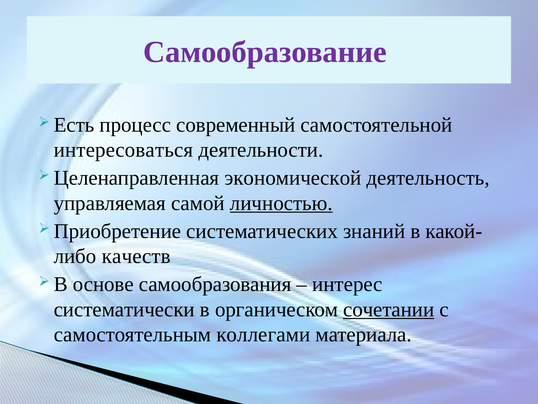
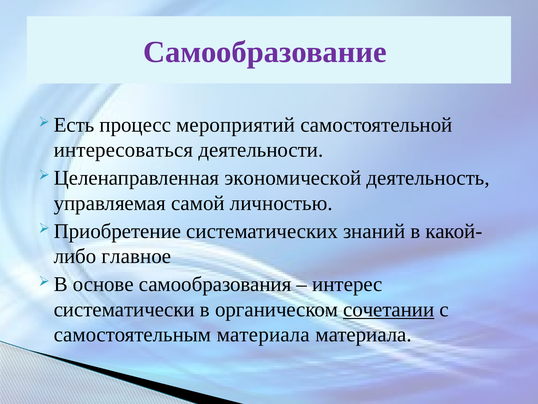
современный: современный -> мероприятий (236, 125)
личностью underline: present -> none (281, 203)
качеств: качеств -> главное (136, 256)
самостоятельным коллегами: коллегами -> материала (263, 334)
